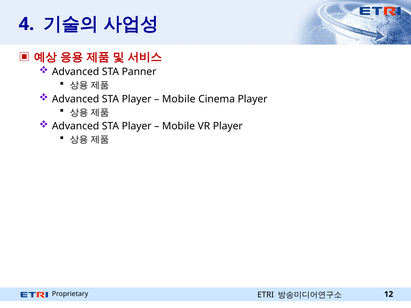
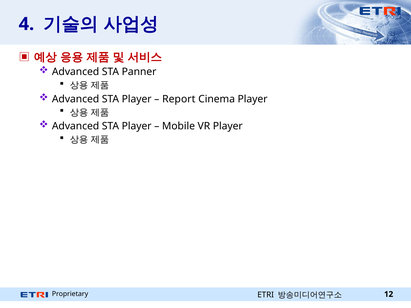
Mobile: Mobile -> Report (179, 99)
